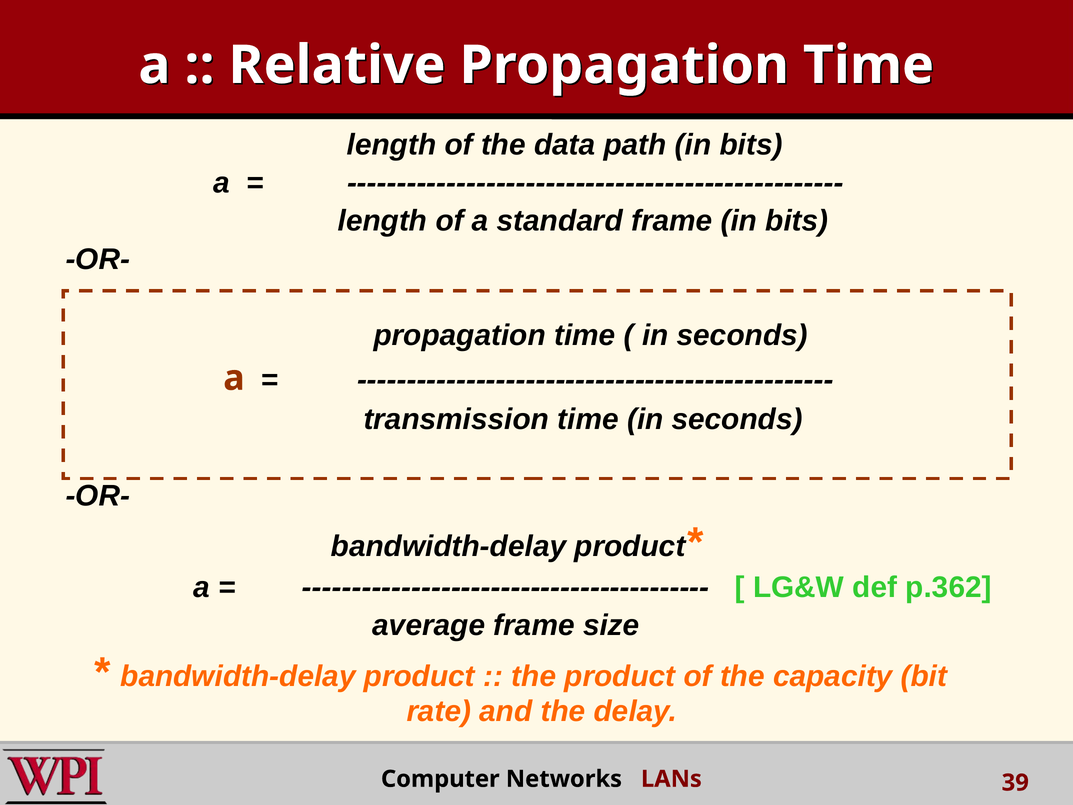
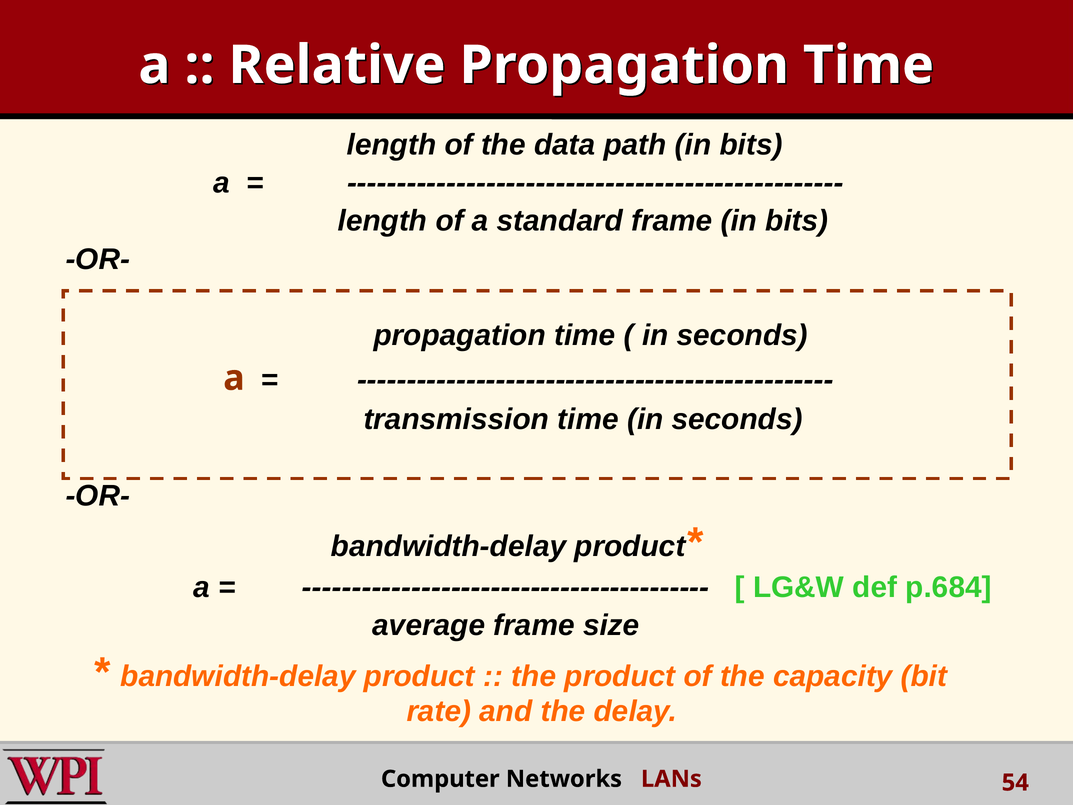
p.362: p.362 -> p.684 (949, 587)
39: 39 -> 54 (1015, 782)
